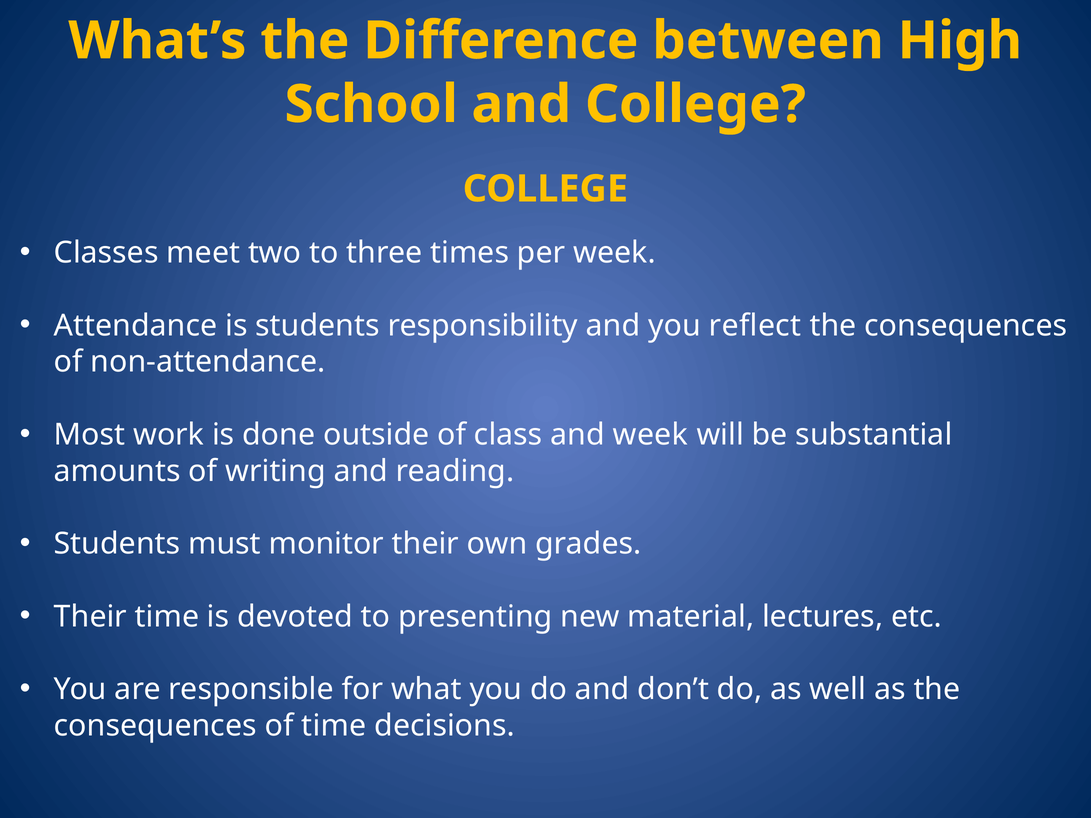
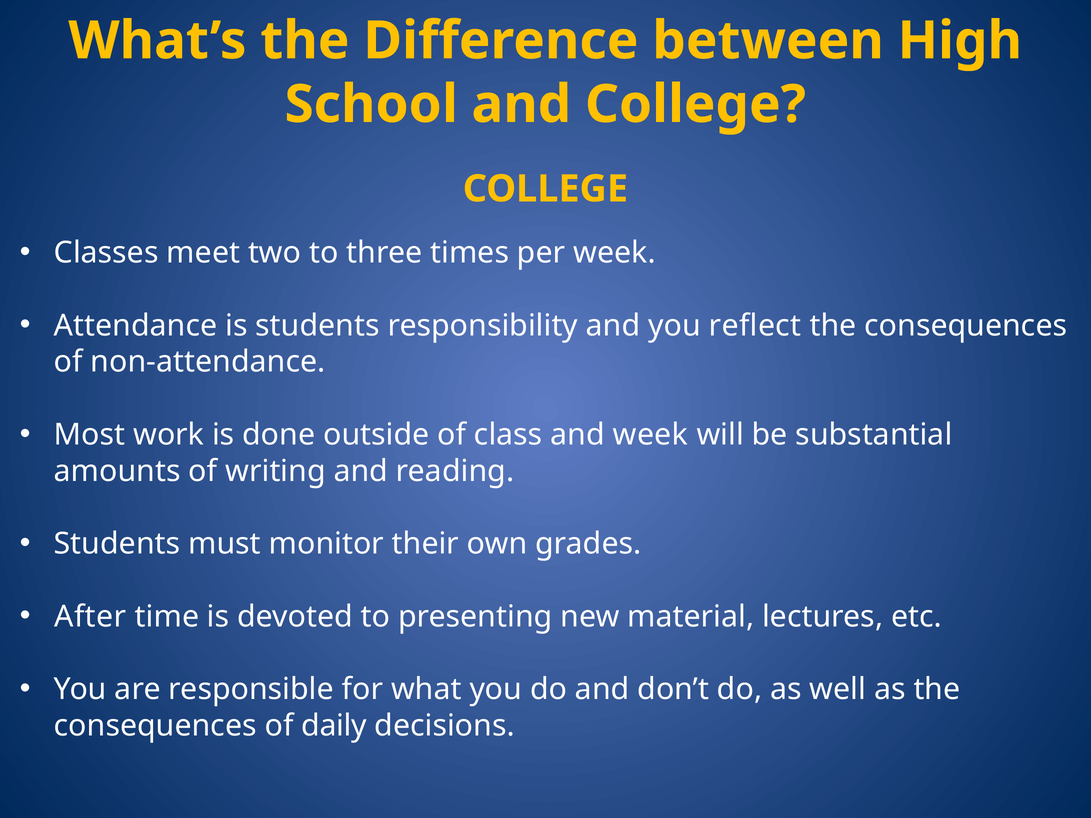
Their: Their -> After (90, 617)
of time: time -> daily (334, 726)
